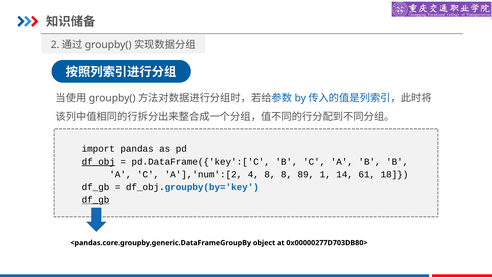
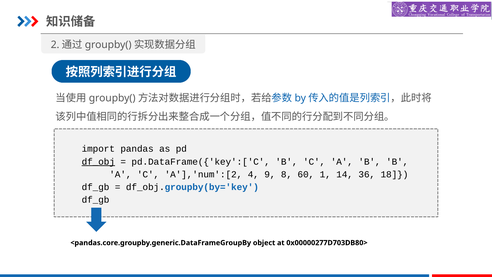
4 8: 8 -> 9 (270, 174)
89: 89 -> 60 (306, 174)
61: 61 -> 36 (367, 174)
df_gb underline: present -> none (96, 200)
